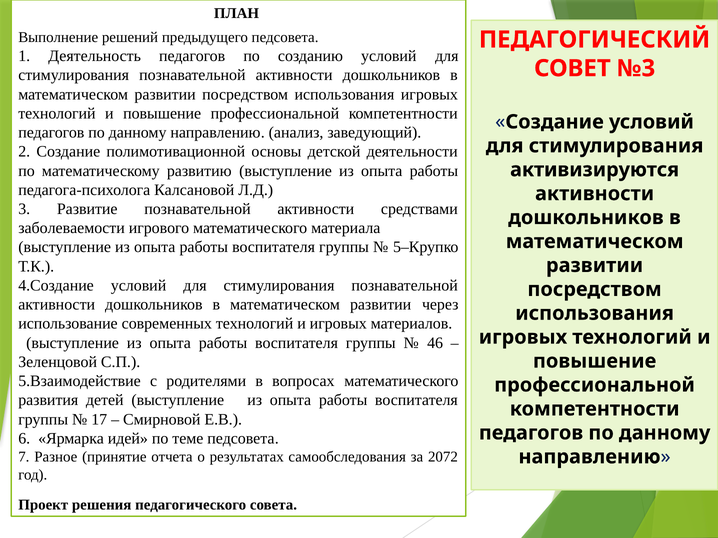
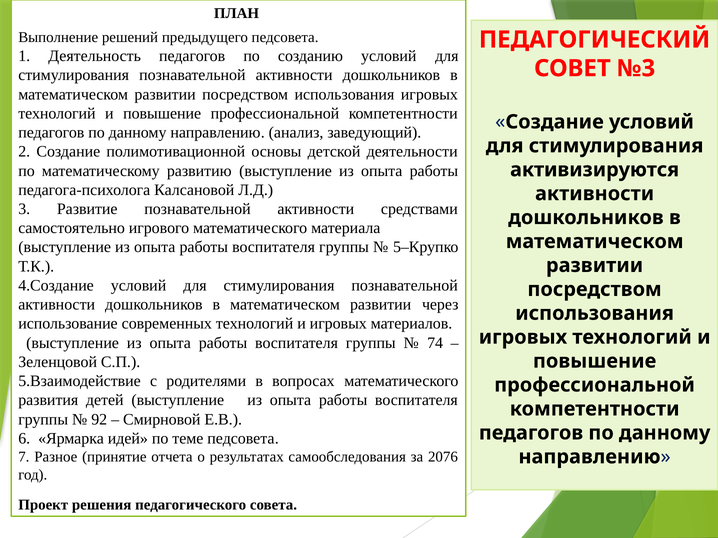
заболеваемости: заболеваемости -> самостоятельно (72, 228)
46: 46 -> 74 (435, 343)
17: 17 -> 92 (99, 420)
2072: 2072 -> 2076 (443, 457)
